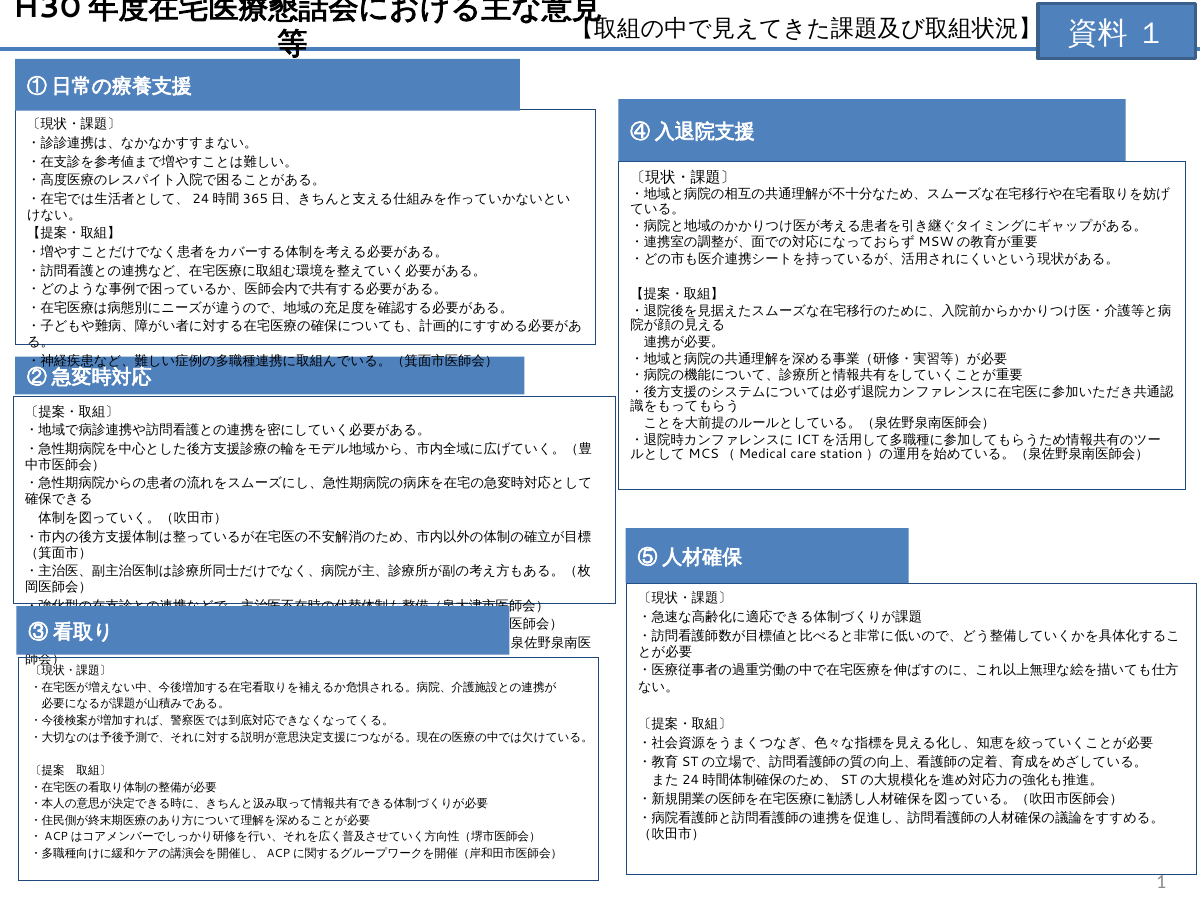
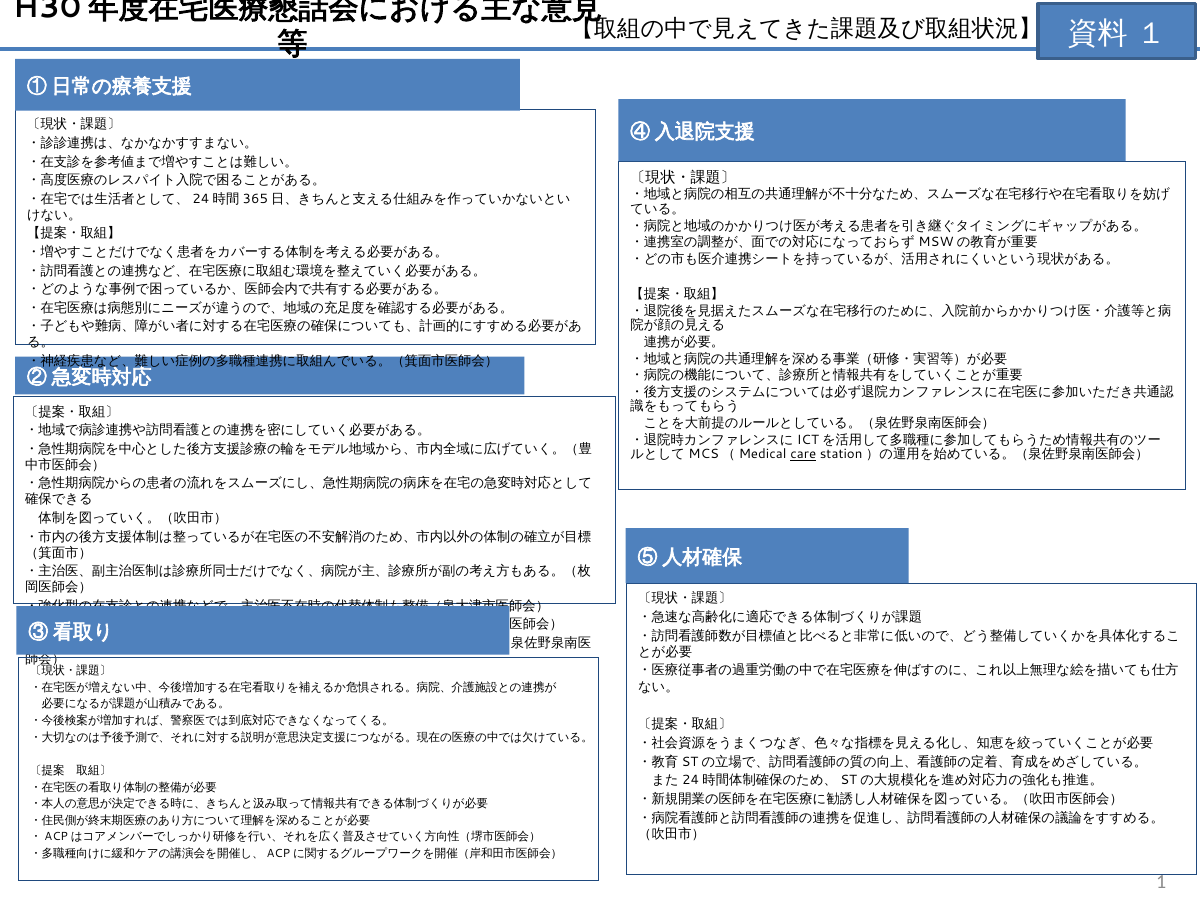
care underline: none -> present (803, 454)
